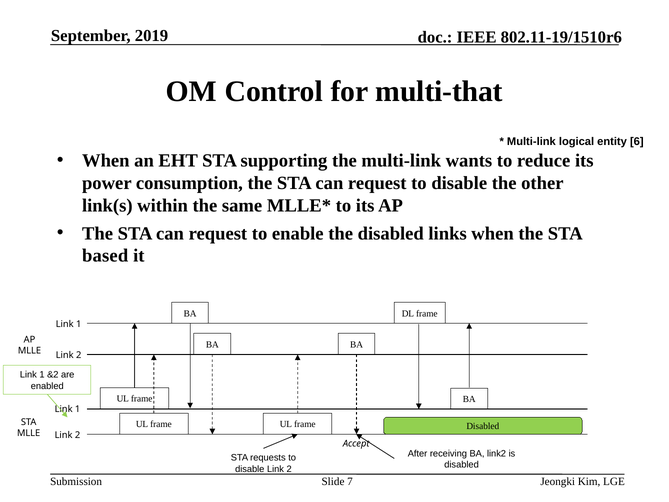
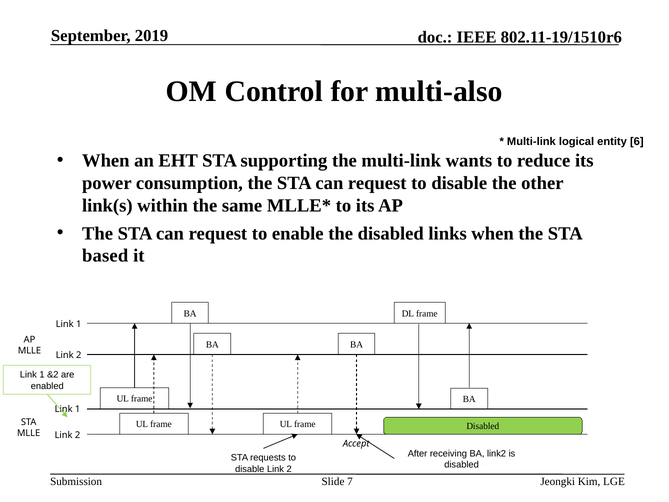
multi-that: multi-that -> multi-also (439, 91)
